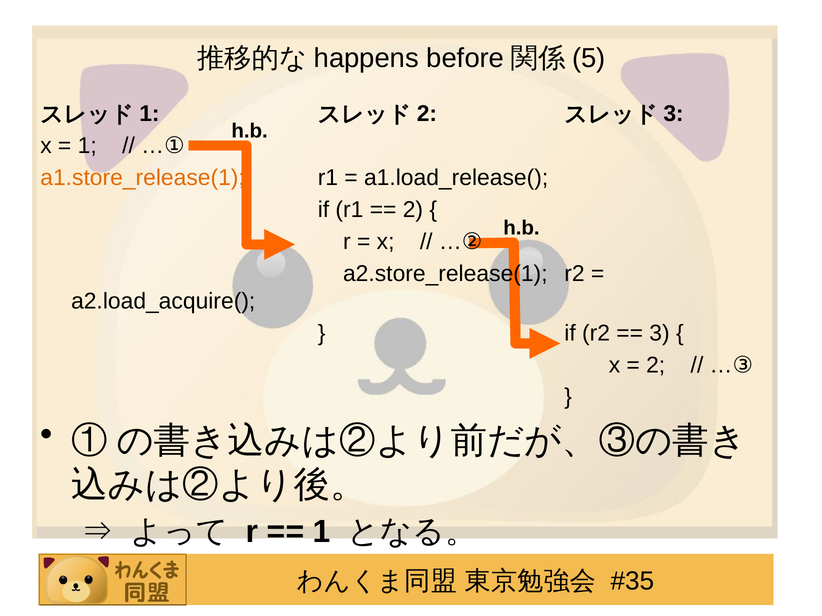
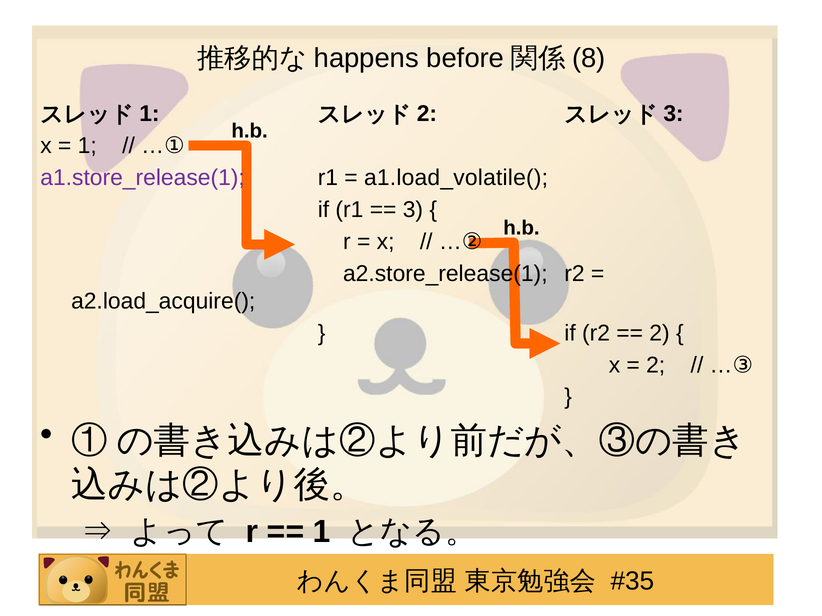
5: 5 -> 8 (589, 58)
a1.store_release(1 colour: orange -> purple (143, 178)
a1.load_release(: a1.load_release( -> a1.load_volatile( (456, 178)
2: 2 -> 3 (413, 210)
3: 3 -> 2 (660, 333)
